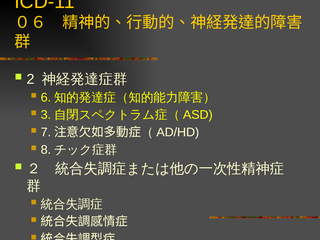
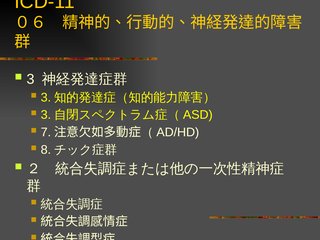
2: 2 -> 3 (31, 79)
6: 6 -> 3 (46, 97)
